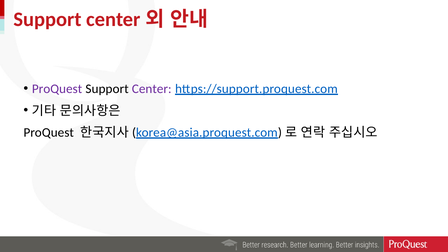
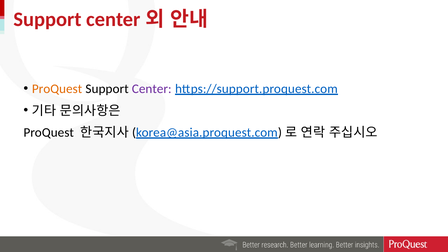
ProQuest colour: purple -> orange (57, 89)
